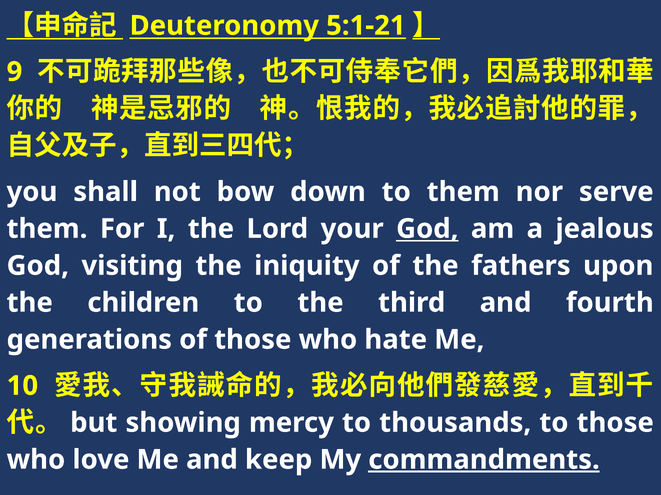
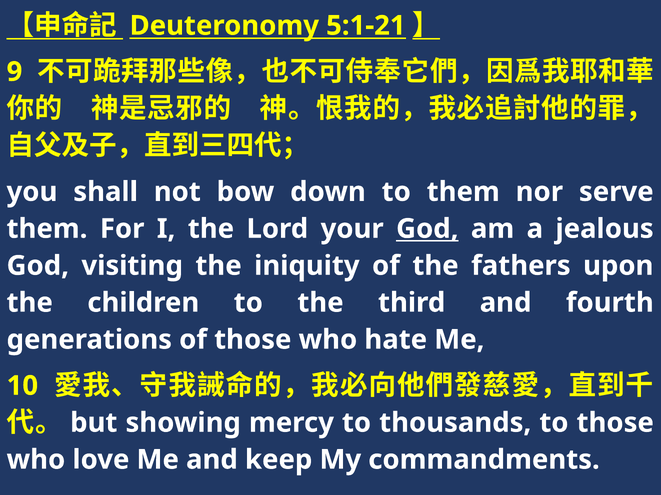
commandments underline: present -> none (484, 460)
